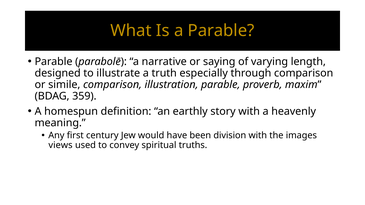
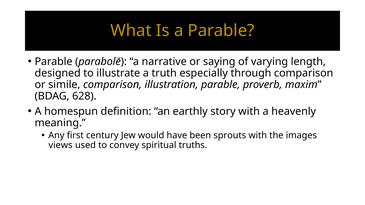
359: 359 -> 628 (84, 96)
division: division -> sprouts (230, 136)
